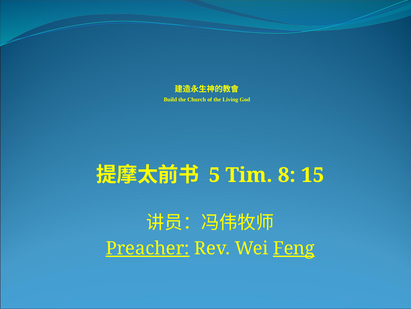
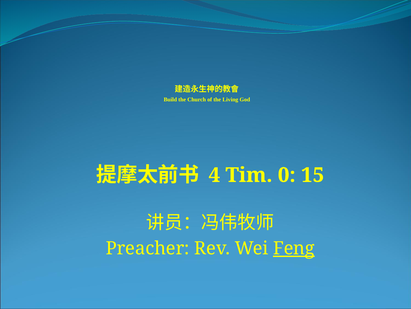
5: 5 -> 4 (214, 175)
8: 8 -> 0 (287, 175)
Preacher underline: present -> none (148, 248)
